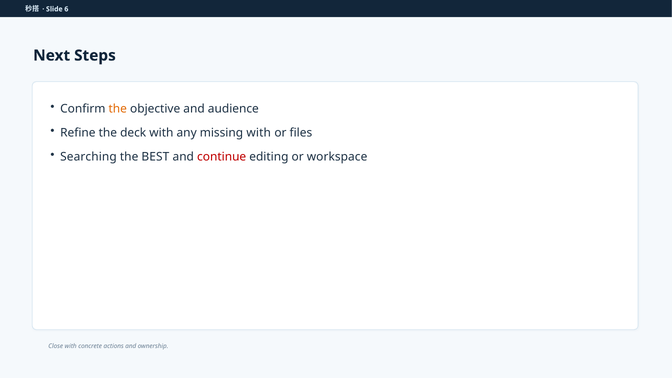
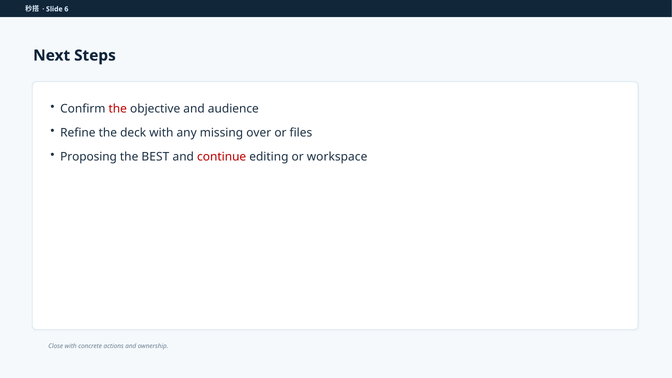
the colour: orange -> red (118, 109)
missing with: with -> over (259, 133)
Searching: Searching -> Proposing (89, 157)
